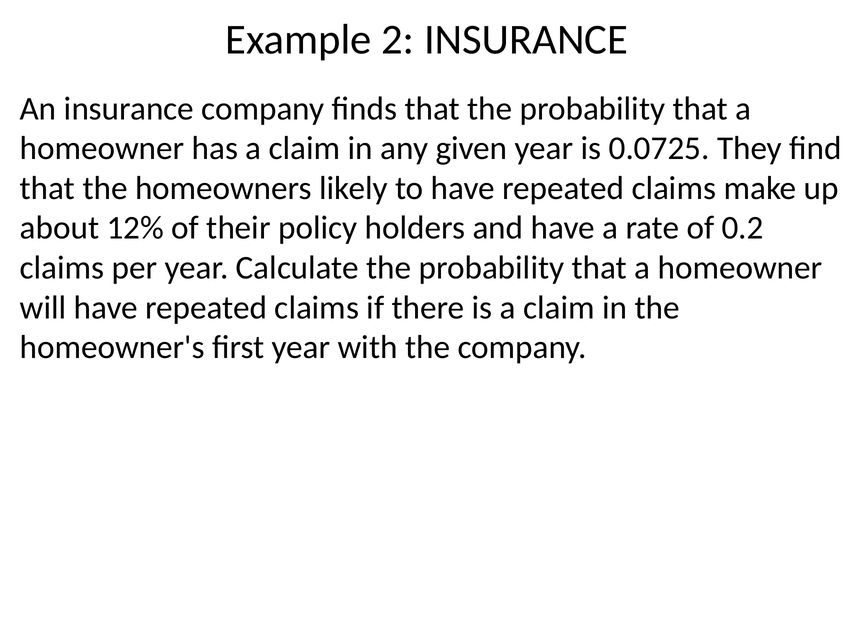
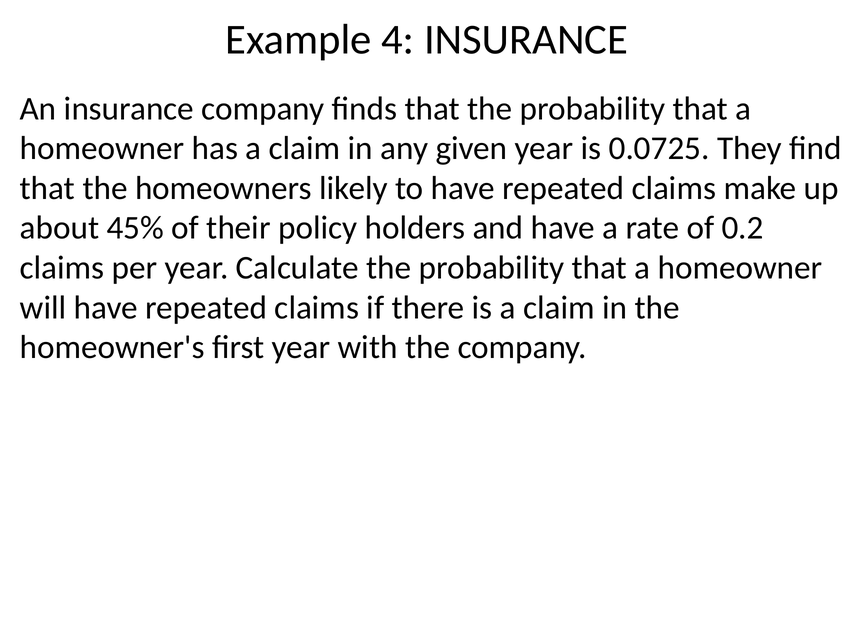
2: 2 -> 4 (398, 40)
12%: 12% -> 45% (135, 228)
